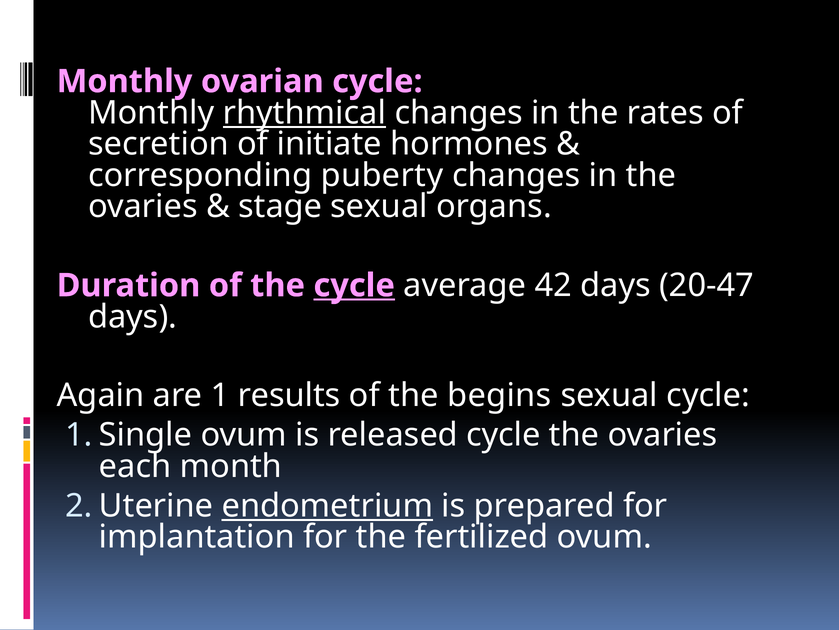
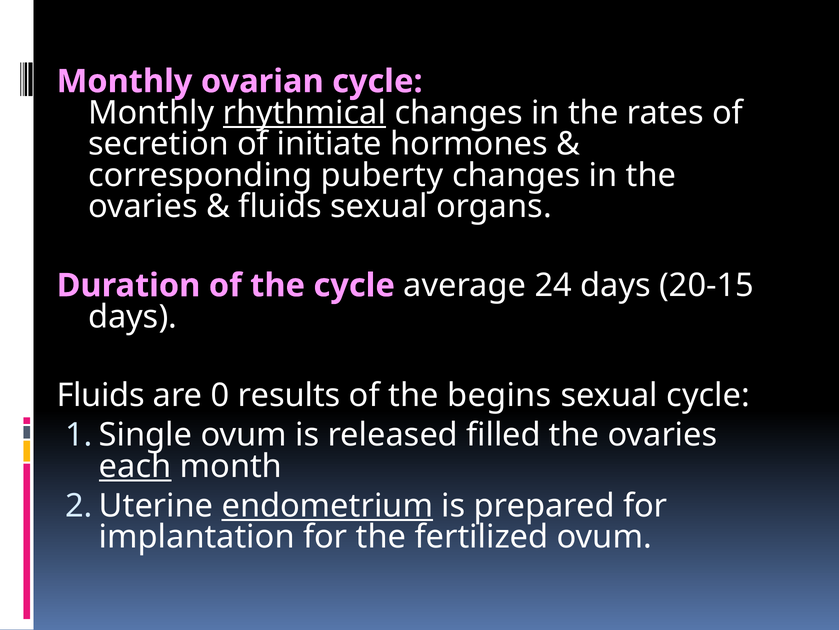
stage: stage -> fluids (280, 206)
cycle underline: present -> none (354, 285)
42: 42 -> 24 (553, 285)
20-47: 20-47 -> 20-15 (707, 285)
Again: Again -> Fluids (101, 395)
1: 1 -> 0 (220, 395)
released cycle: cycle -> filled (503, 435)
each underline: none -> present (135, 466)
